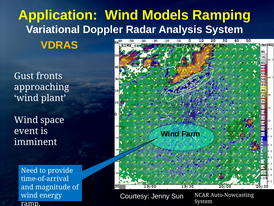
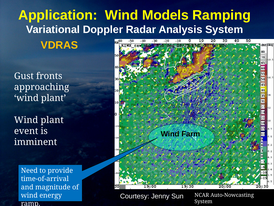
space: space -> plant (52, 120)
